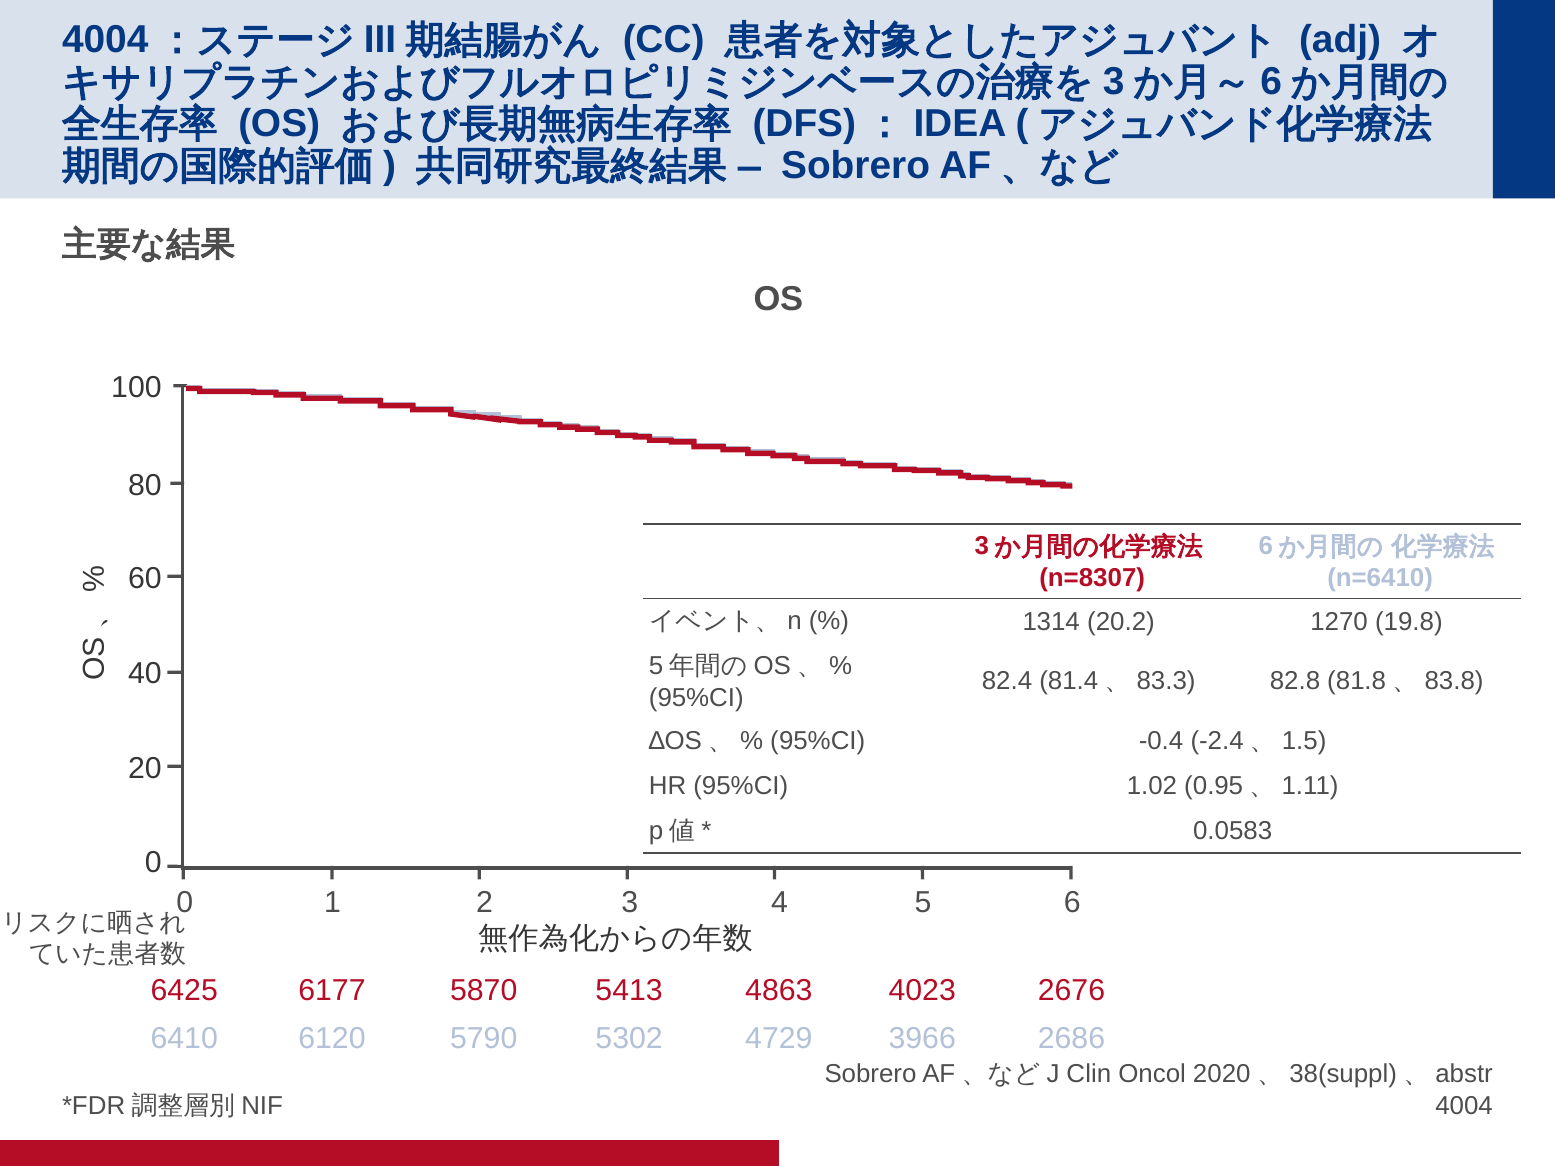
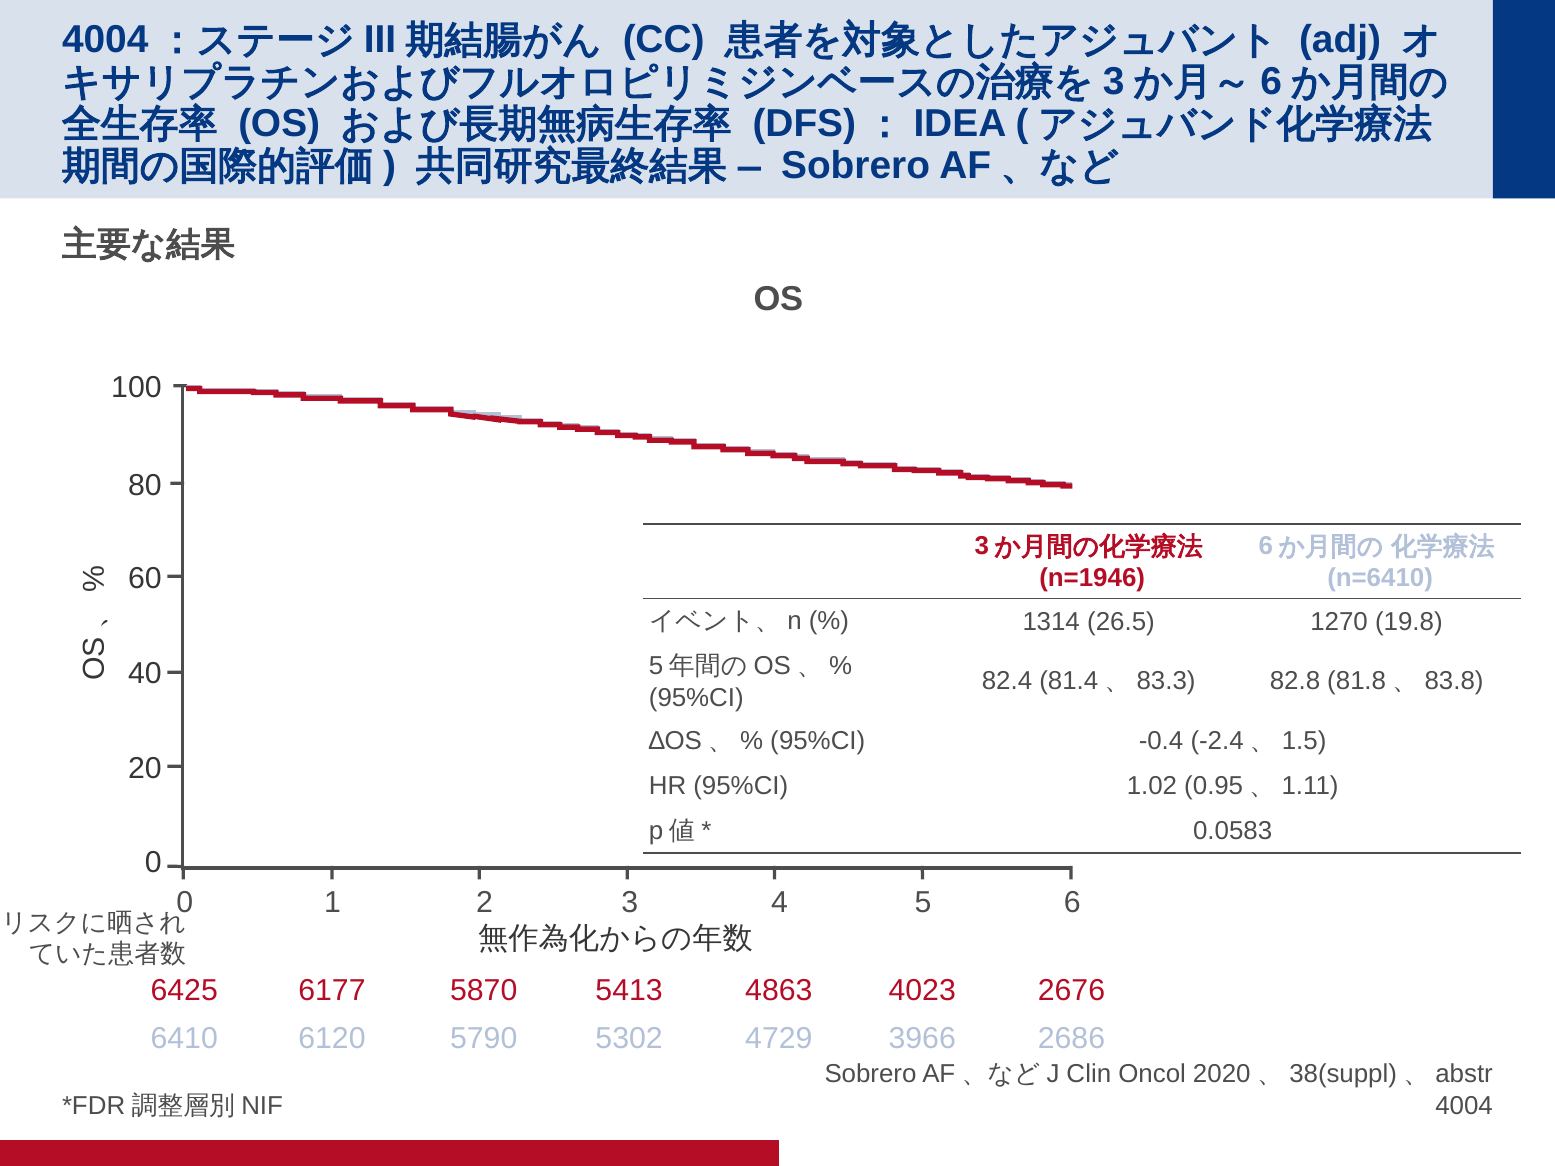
n=8307: n=8307 -> n=1946 (1092, 578)
20.2: 20.2 -> 26.5 (1121, 622)
